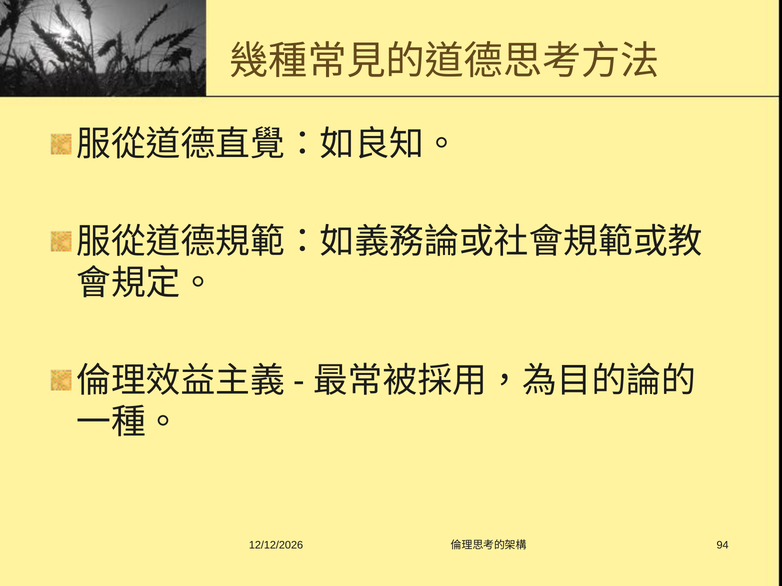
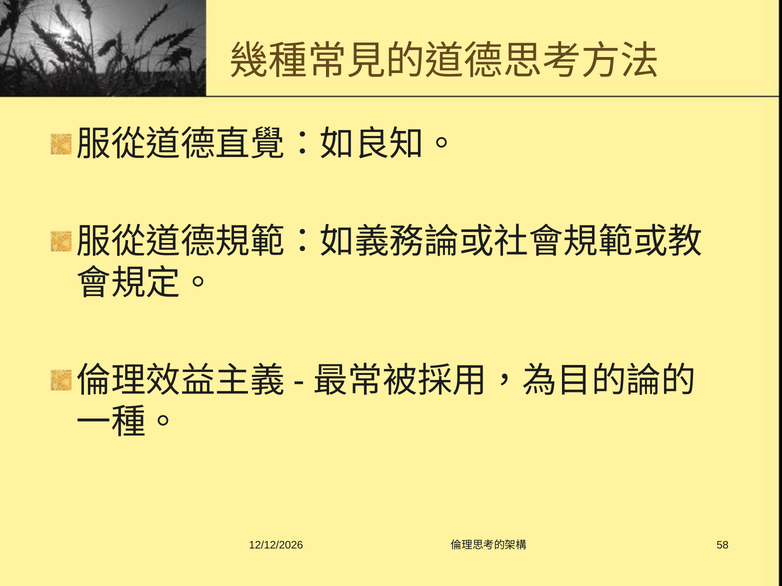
94: 94 -> 58 (723, 546)
